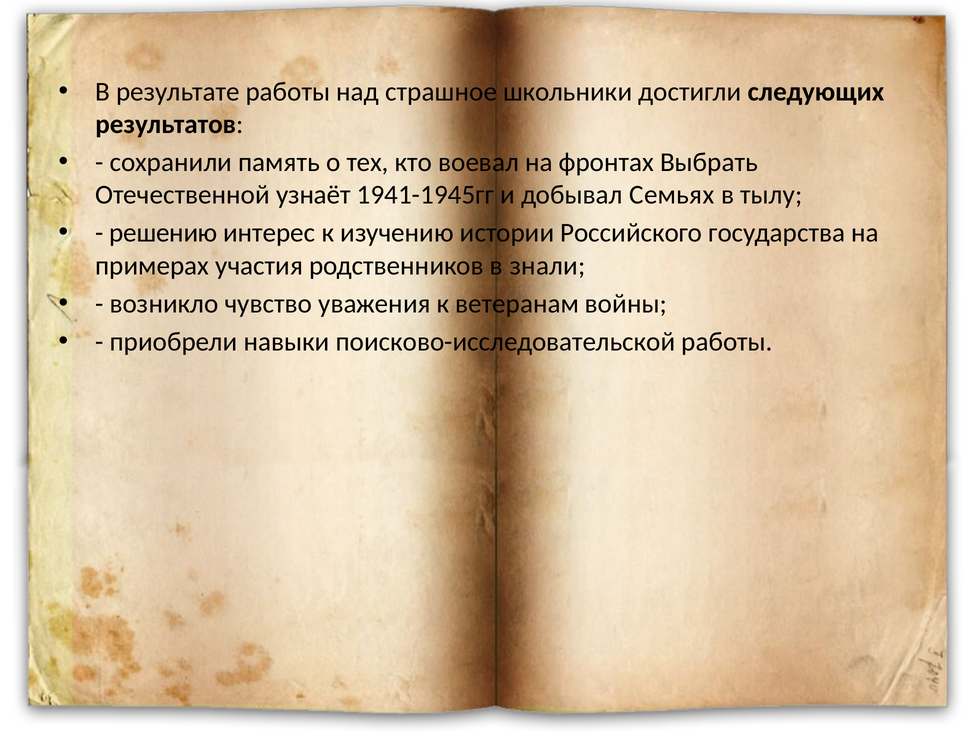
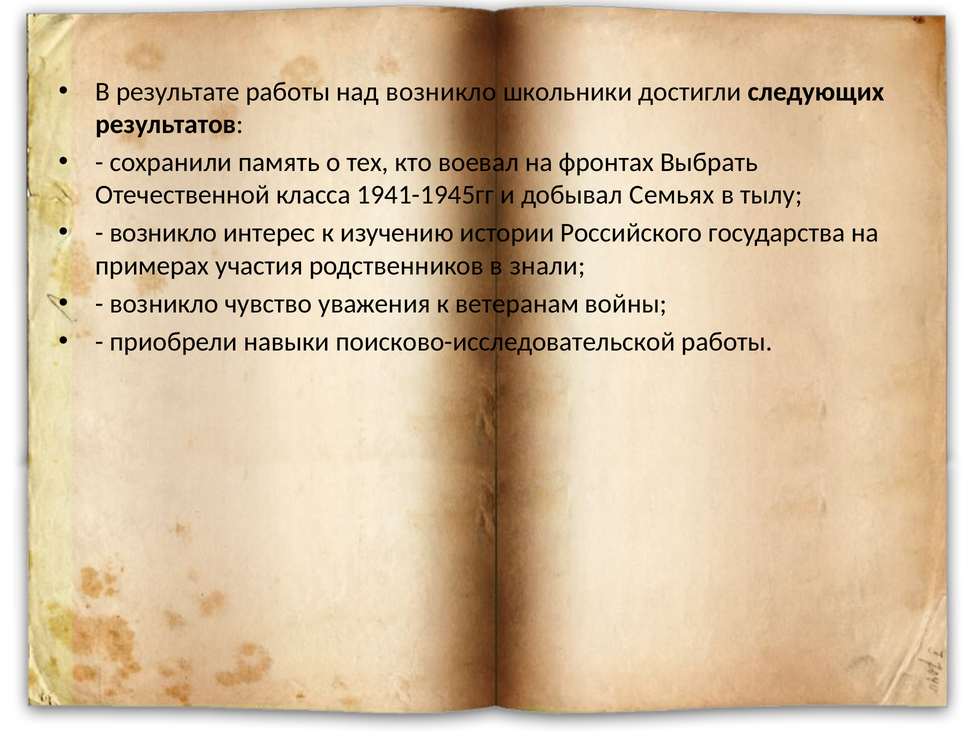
над страшное: страшное -> возникло (441, 92)
узнаёт: узнаёт -> класса (313, 195)
решению: решению -> возникло (163, 233)
